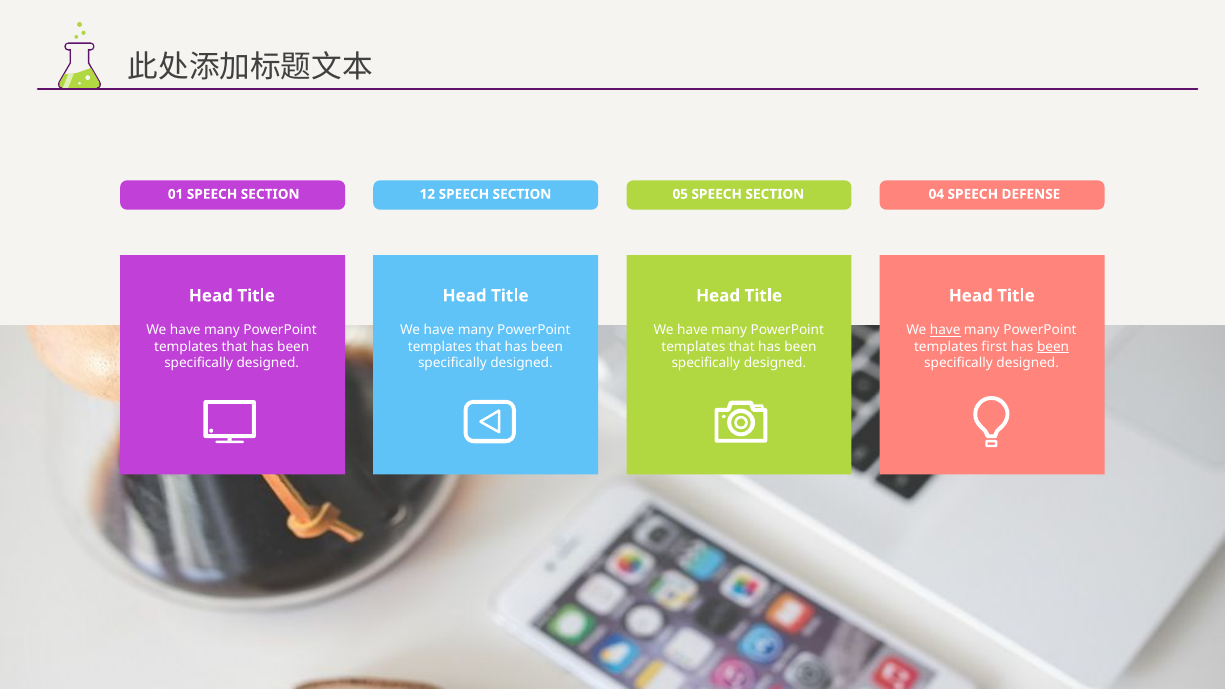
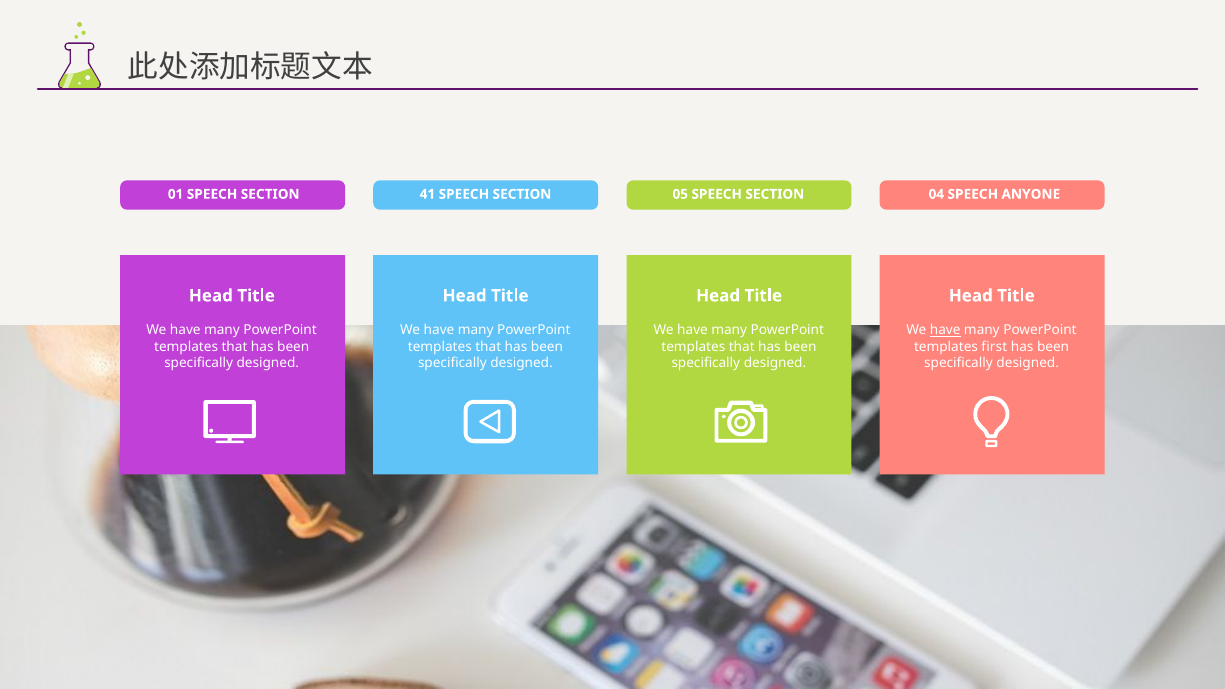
12: 12 -> 41 (427, 194)
DEFENSE: DEFENSE -> ANYONE (1031, 194)
been underline: present -> none (1053, 347)
